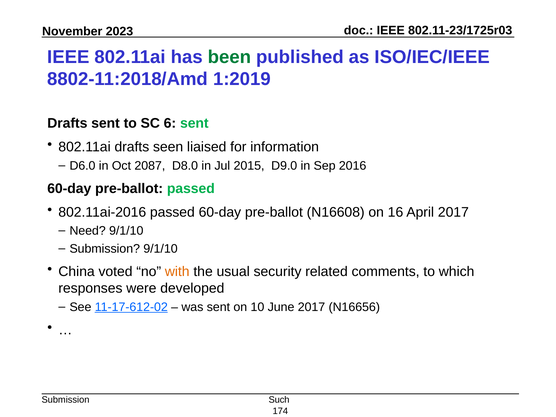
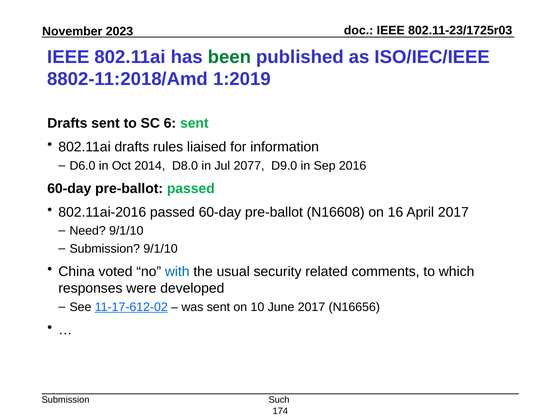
seen: seen -> rules (168, 147)
2087: 2087 -> 2014 (150, 166)
2015: 2015 -> 2077 (249, 166)
with colour: orange -> blue (177, 272)
